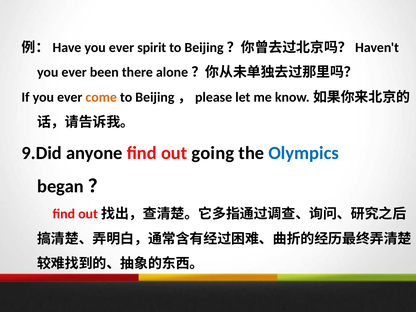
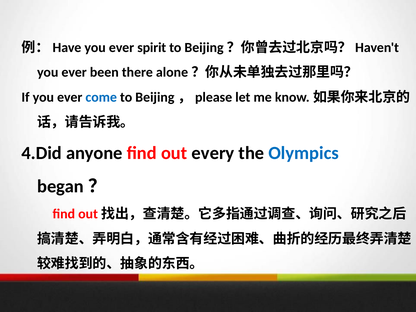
come colour: orange -> blue (101, 97)
9.Did: 9.Did -> 4.Did (42, 153)
going: going -> every (213, 153)
